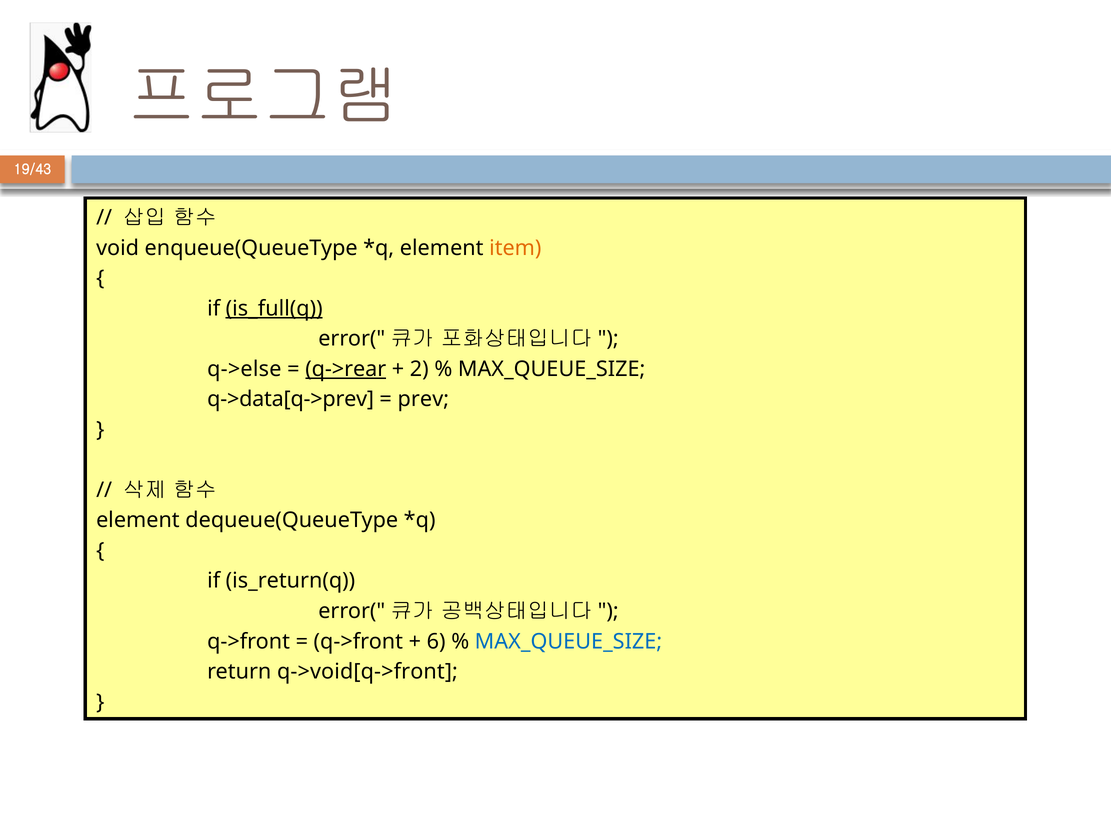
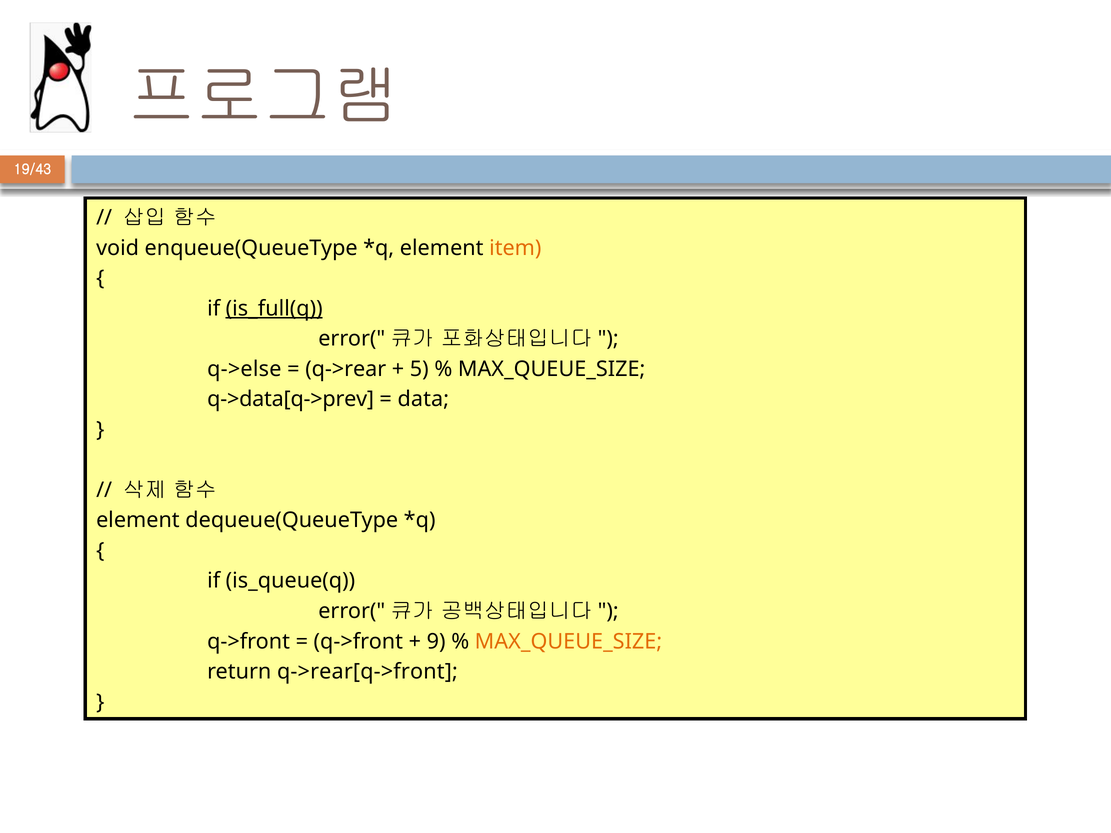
q->rear underline: present -> none (346, 369)
2: 2 -> 5 (419, 369)
prev: prev -> data (423, 399)
is_return(q: is_return(q -> is_queue(q (290, 581)
6: 6 -> 9 (436, 642)
MAX_QUEUE_SIZE colour: blue -> orange (568, 642)
q->void[q->front: q->void[q->front -> q->rear[q->front (367, 672)
